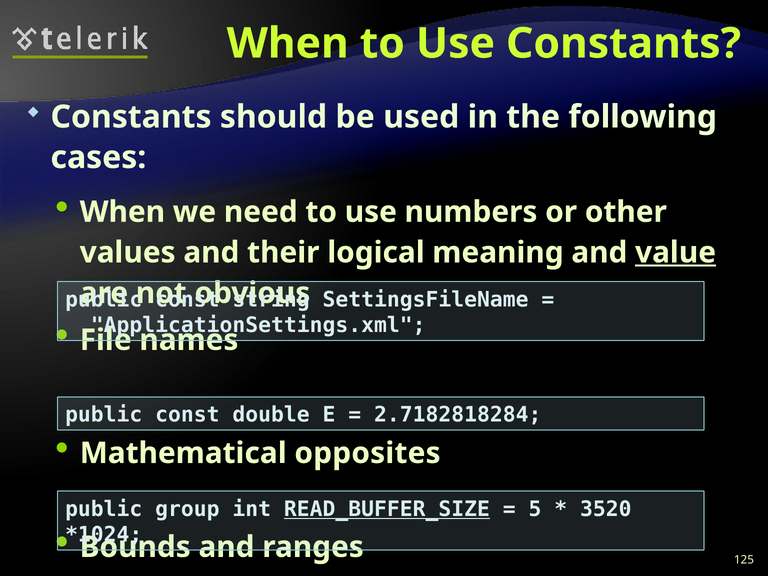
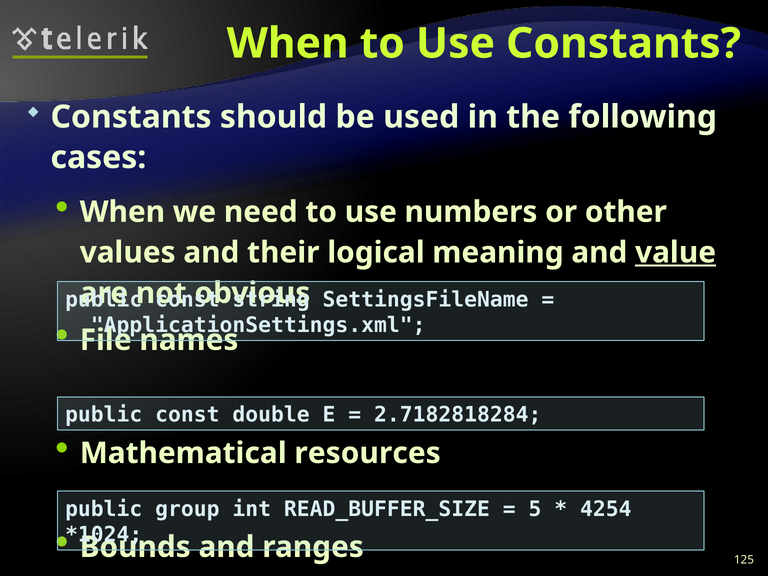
opposites: opposites -> resources (368, 453)
READ_BUFFER_SIZE underline: present -> none (387, 509)
3520: 3520 -> 4254 (606, 509)
